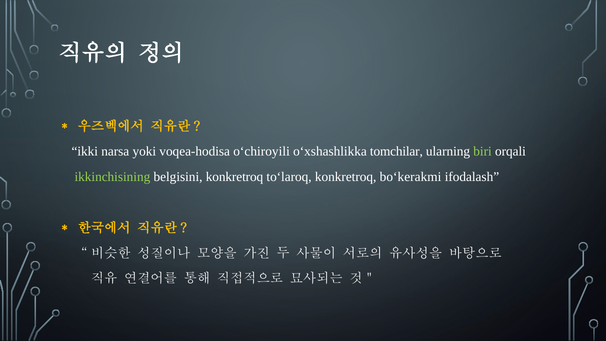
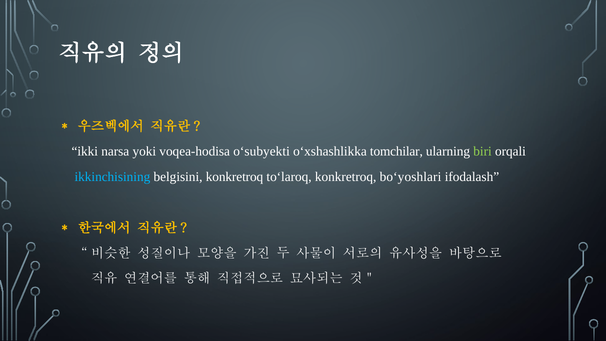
o‘chiroyili: o‘chiroyili -> o‘subyekti (262, 152)
ikkinchisining colour: light green -> light blue (112, 177)
bo‘kerakmi: bo‘kerakmi -> bo‘yoshlari (411, 177)
